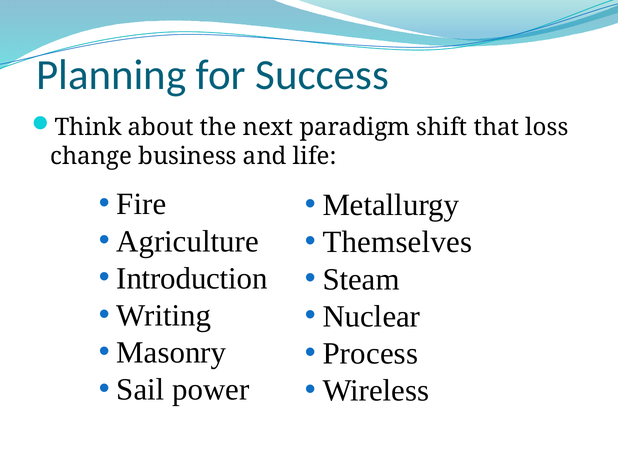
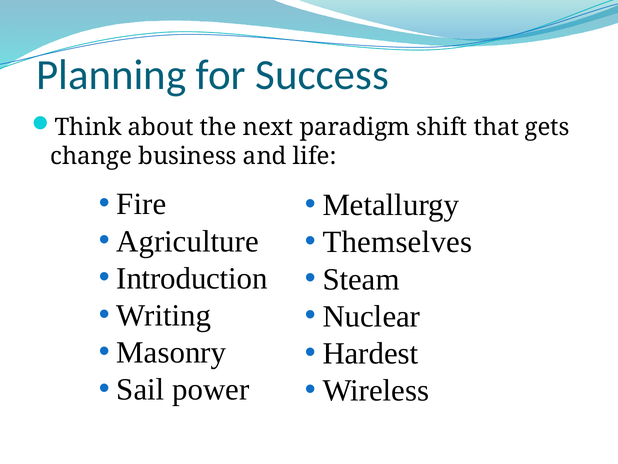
loss: loss -> gets (547, 127)
Process: Process -> Hardest (370, 353)
